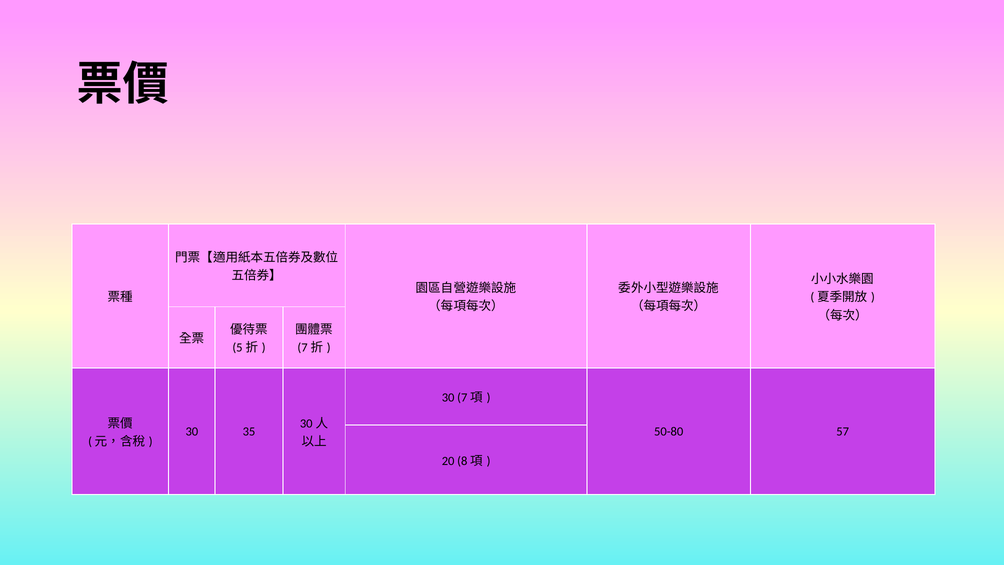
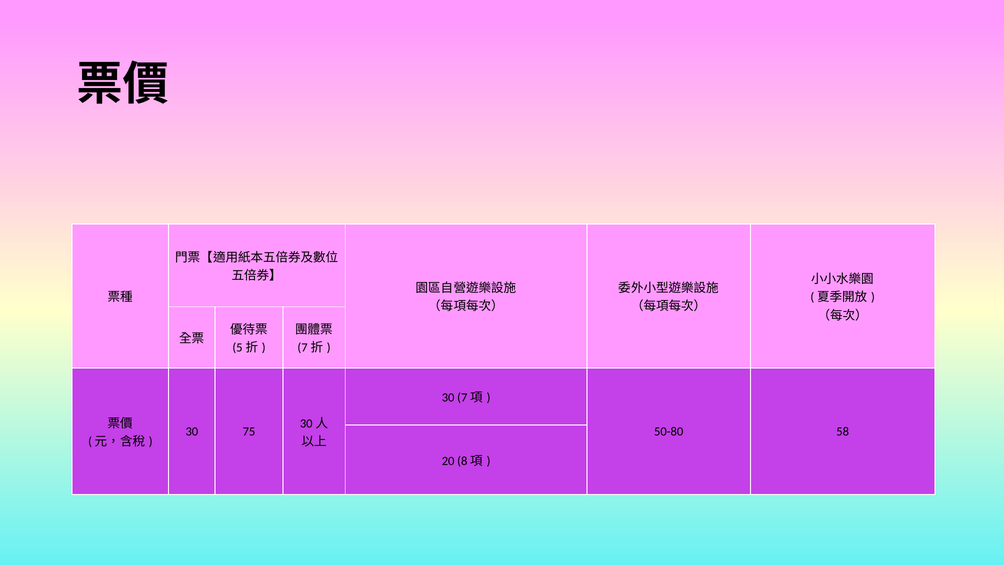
35: 35 -> 75 (249, 431)
57: 57 -> 58 (843, 431)
